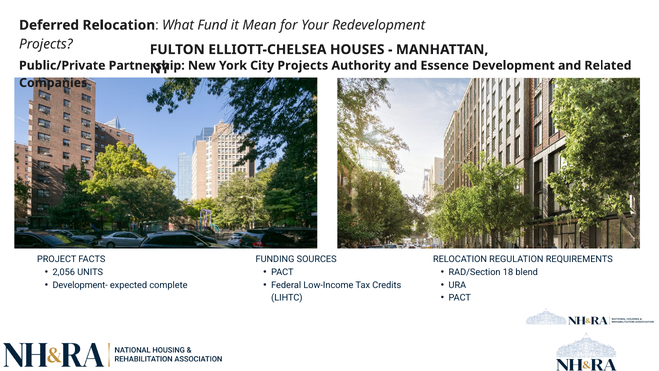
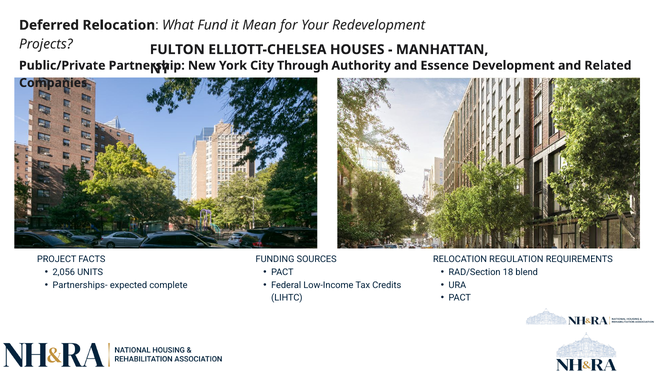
City Projects: Projects -> Through (303, 65)
Development-: Development- -> Partnerships- (80, 285)
